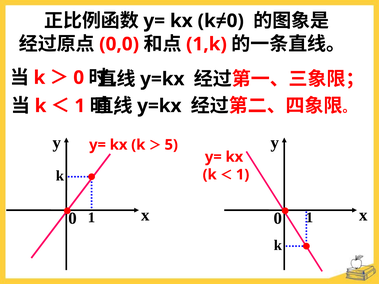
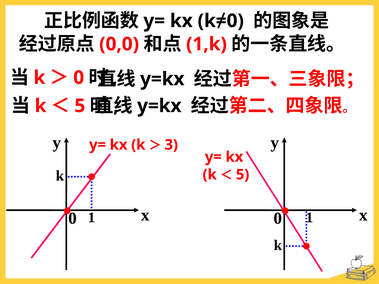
1: 1 -> 5 (80, 106)
5: 5 -> 3 (171, 145)
1: 1 -> 5 (243, 175)
